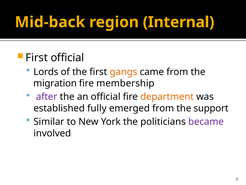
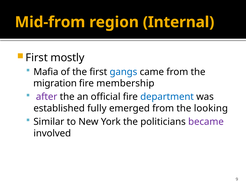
Mid-back: Mid-back -> Mid-from (50, 22)
First official: official -> mostly (67, 58)
Lords: Lords -> Mafia (46, 72)
gangs colour: orange -> blue (123, 72)
department colour: orange -> blue (167, 97)
support: support -> looking (211, 108)
